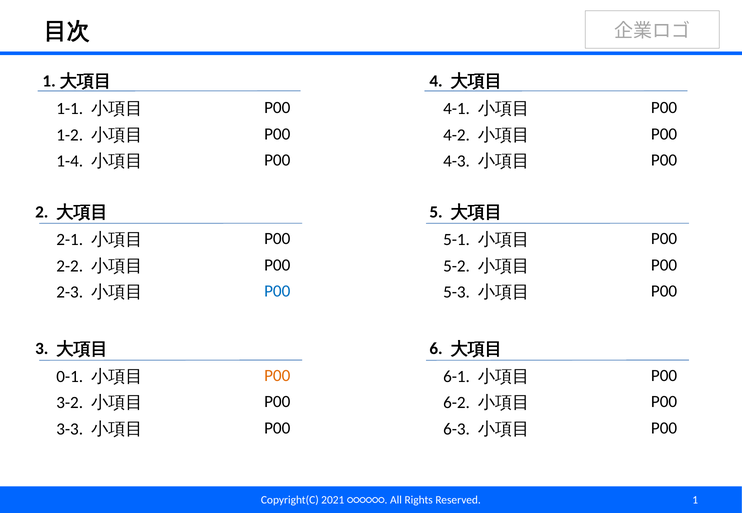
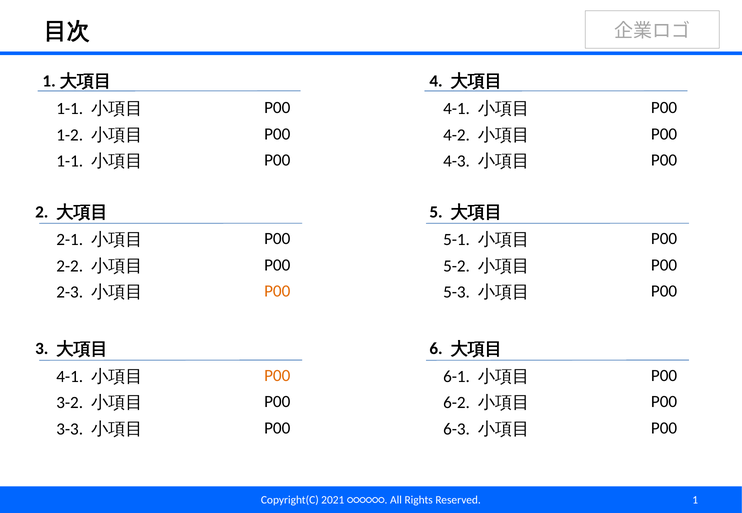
1-4: 1-4 -> 1-1 (70, 161)
P00 colour: blue -> orange (277, 292)
0-1: 0-1 -> 4-1 (70, 377)
